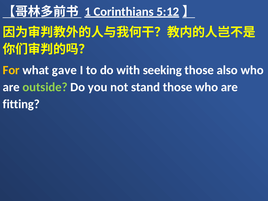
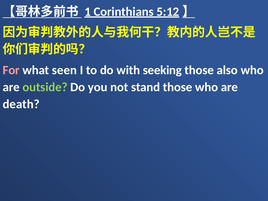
For colour: yellow -> pink (11, 70)
gave: gave -> seen (64, 70)
fitting: fitting -> death (21, 104)
